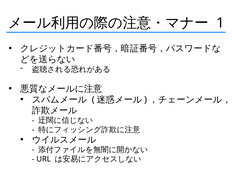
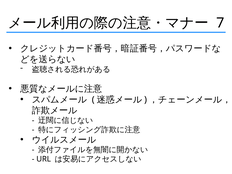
1: 1 -> 7 (220, 23)
